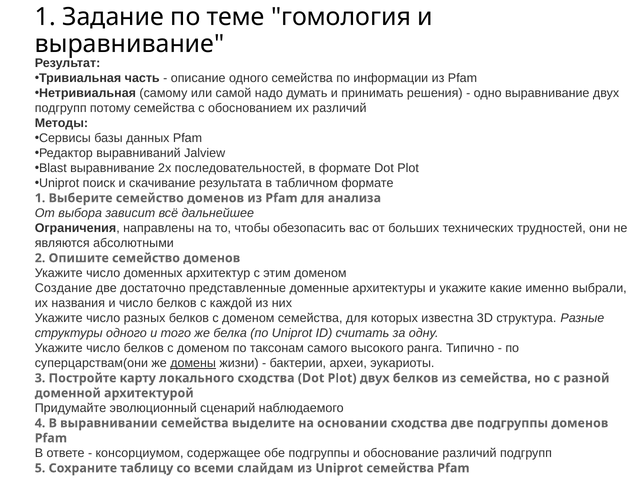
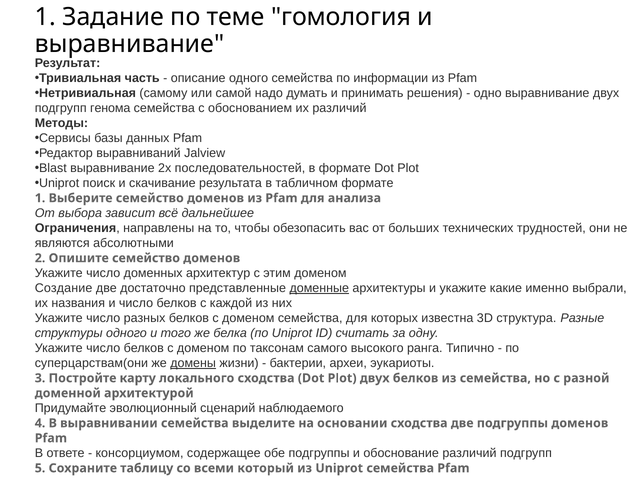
потому: потому -> генома (110, 108)
доменные underline: none -> present (319, 288)
слайдам: слайдам -> который (266, 468)
